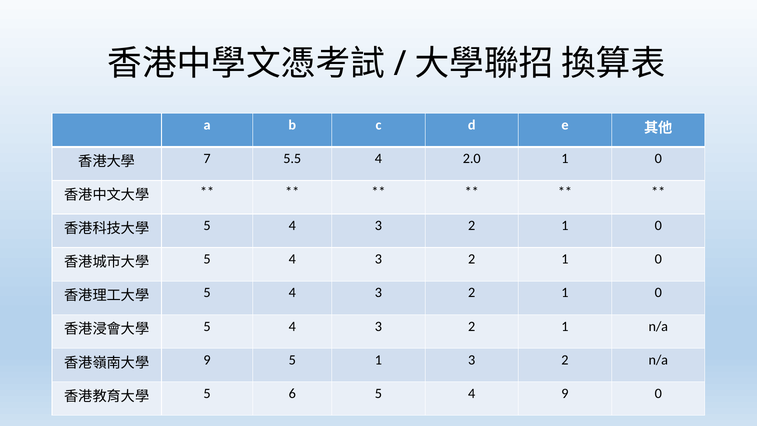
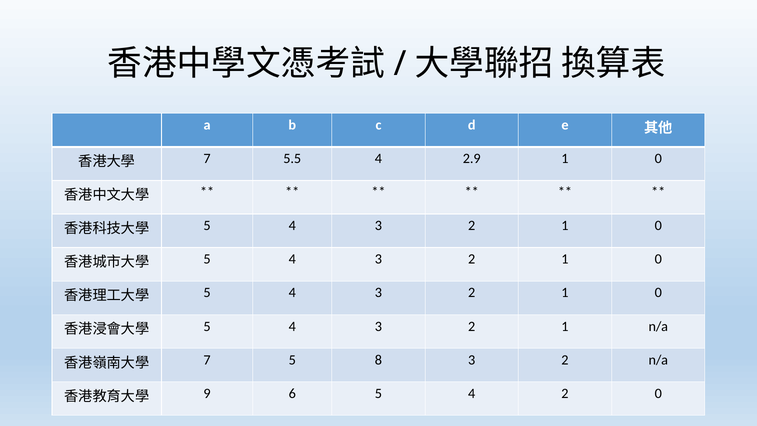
2.0: 2.0 -> 2.9 (472, 159)
9: 9 -> 7 (207, 360)
5 1: 1 -> 8 (378, 360)
5: 5 -> 9 (207, 393)
4 9: 9 -> 2 (565, 393)
